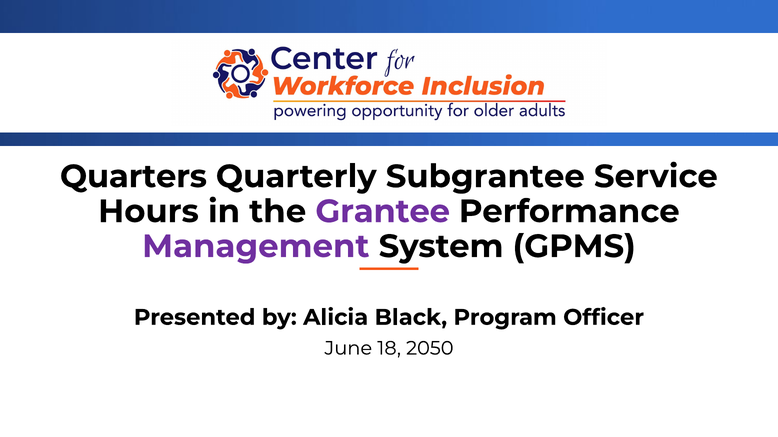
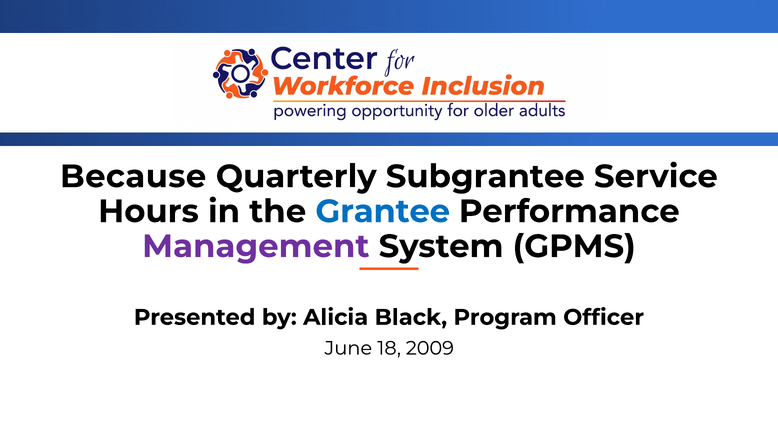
Quarters: Quarters -> Because (133, 177)
Grantee colour: purple -> blue (383, 212)
2050: 2050 -> 2009 (430, 349)
